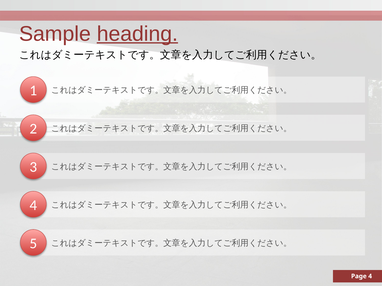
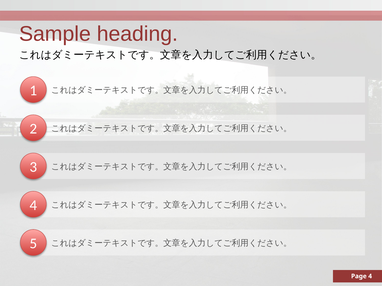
heading underline: present -> none (137, 34)
